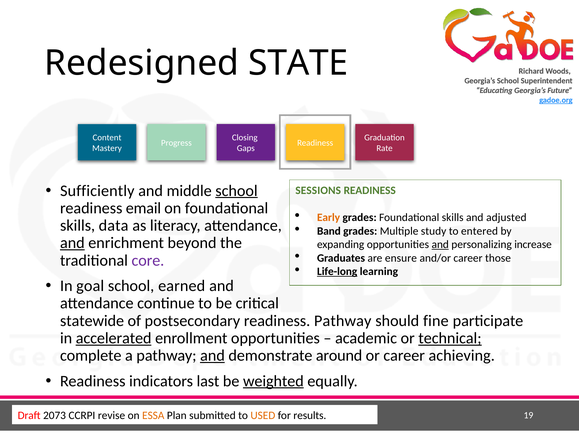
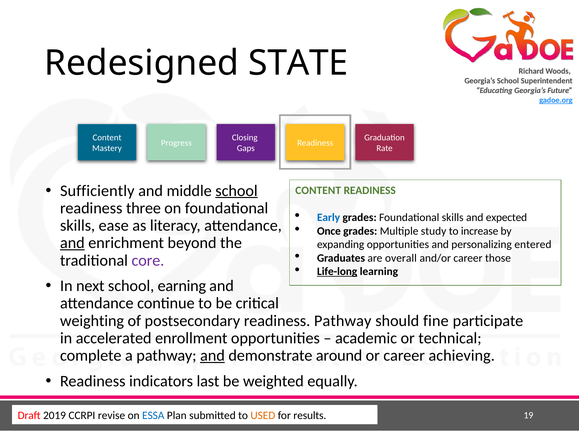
SESSIONS: SESSIONS -> CONTENT (318, 190)
email: email -> three (143, 208)
Early colour: orange -> blue (329, 217)
adjusted: adjusted -> expected (506, 217)
data: data -> ease (114, 225)
Band: Band -> Once (329, 231)
entered: entered -> increase (480, 231)
and underline: present -> none (440, 244)
increase: increase -> entered (533, 244)
ensure: ensure -> overall (401, 258)
goal: goal -> next (90, 285)
earned: earned -> earning (182, 285)
statewide: statewide -> weighting (92, 320)
accelerated underline: present -> none (114, 338)
technical underline: present -> none (450, 338)
weighted underline: present -> none (273, 380)
2073: 2073 -> 2019 (55, 415)
ESSA colour: orange -> blue (153, 415)
